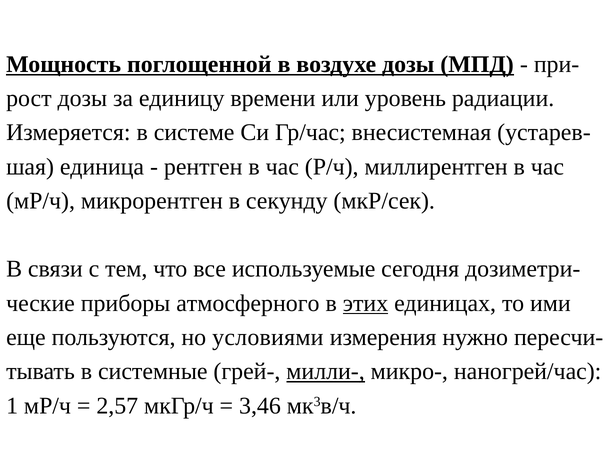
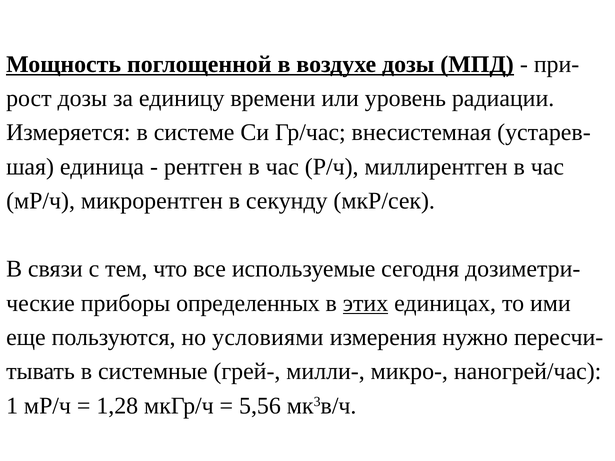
атмосферного: атмосферного -> определенных (248, 303)
милли- underline: present -> none (326, 372)
2,57: 2,57 -> 1,28 (117, 406)
3,46: 3,46 -> 5,56 (260, 406)
